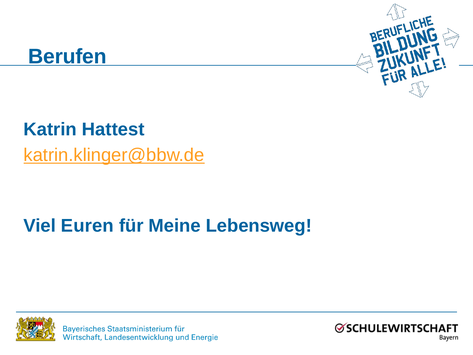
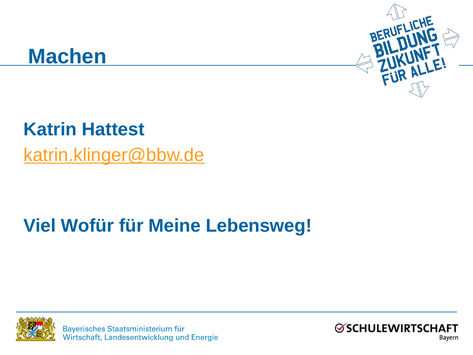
Berufen: Berufen -> Machen (67, 57)
Euren: Euren -> Wofür (87, 226)
